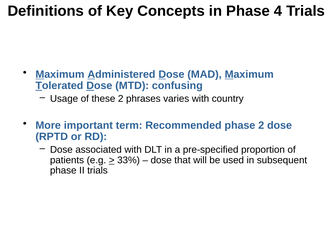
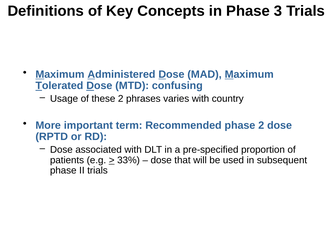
4: 4 -> 3 (278, 11)
